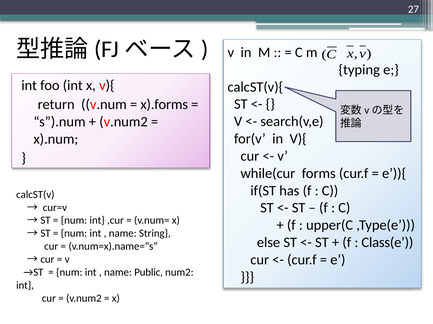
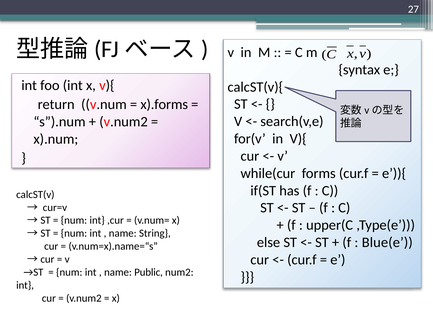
typing: typing -> syntax (359, 70)
Class(e: Class(e -> Blue(e (387, 243)
